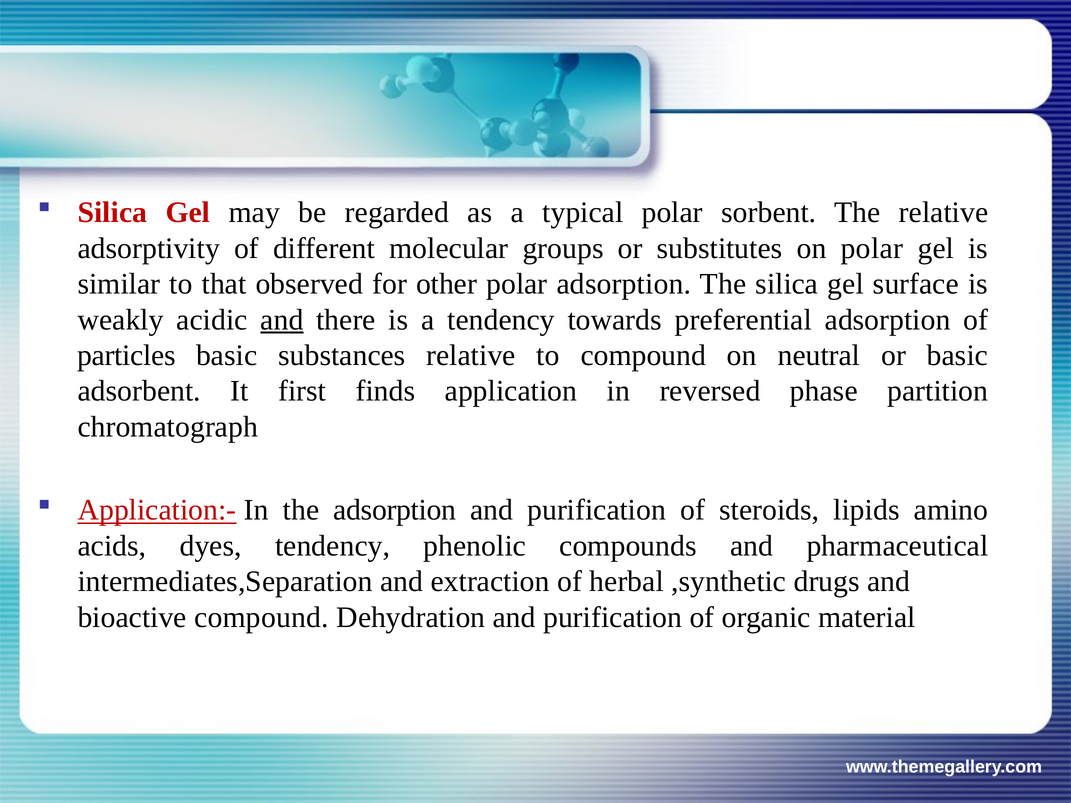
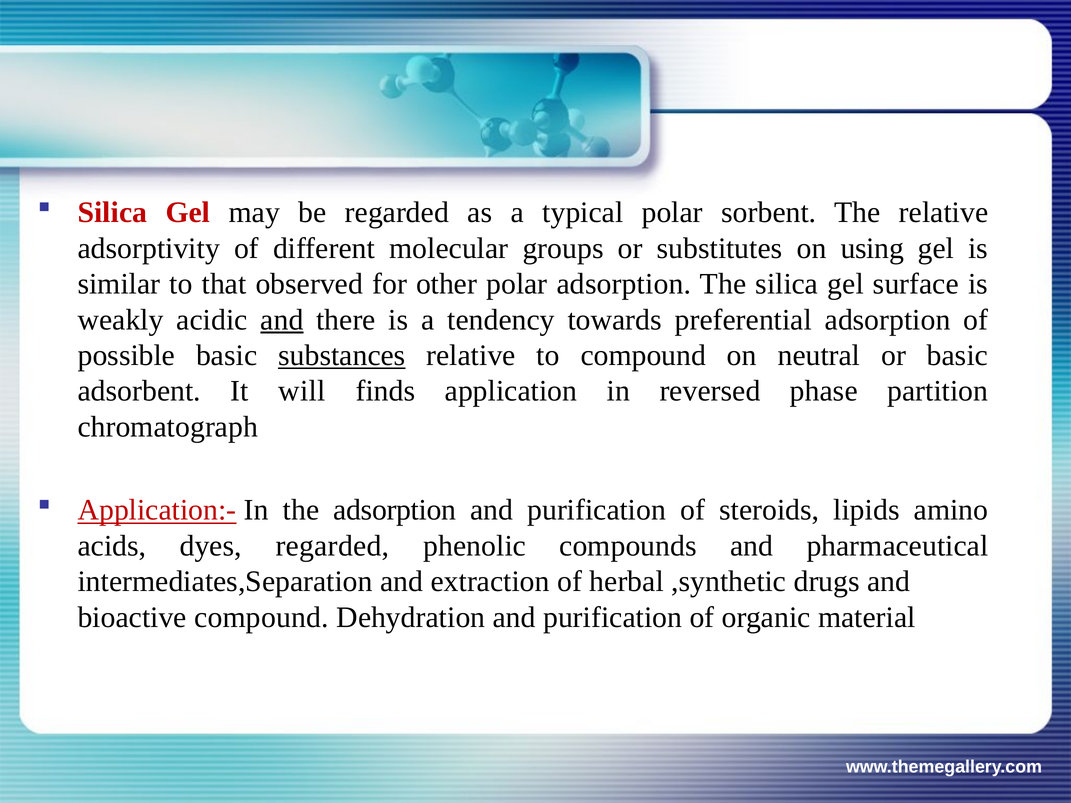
on polar: polar -> using (872, 248)
particles: particles -> possible (126, 356)
substances underline: none -> present (342, 356)
first: first -> will (302, 391)
dyes tendency: tendency -> regarded (332, 546)
